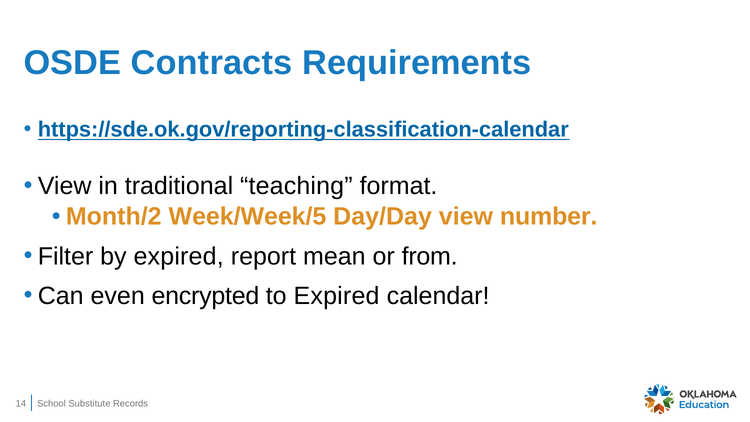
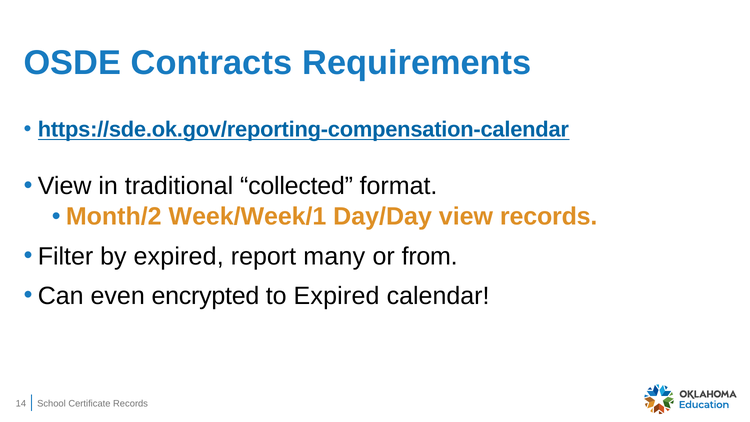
https://sde.ok.gov/reporting-classification-calendar: https://sde.ok.gov/reporting-classification-calendar -> https://sde.ok.gov/reporting-compensation-calendar (303, 130)
teaching: teaching -> collected (297, 186)
Week/Week/5: Week/Week/5 -> Week/Week/1 (247, 217)
view number: number -> records (549, 217)
mean: mean -> many (334, 256)
Substitute: Substitute -> Certificate (89, 403)
